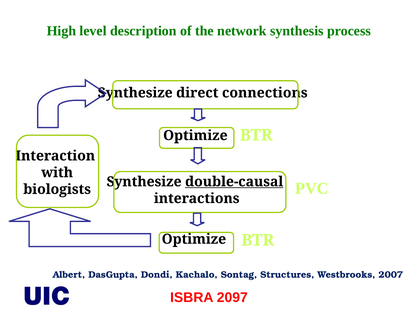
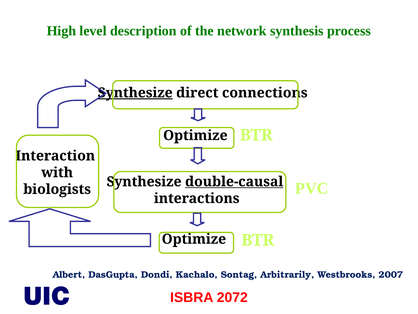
Synthesize underline: none -> present (135, 93)
Structures: Structures -> Arbitrarily (287, 274)
2097: 2097 -> 2072 (232, 297)
